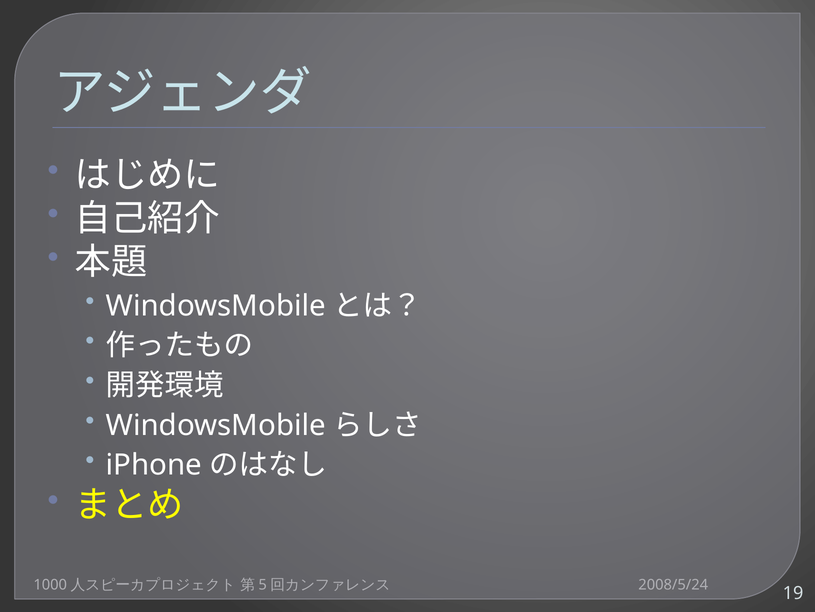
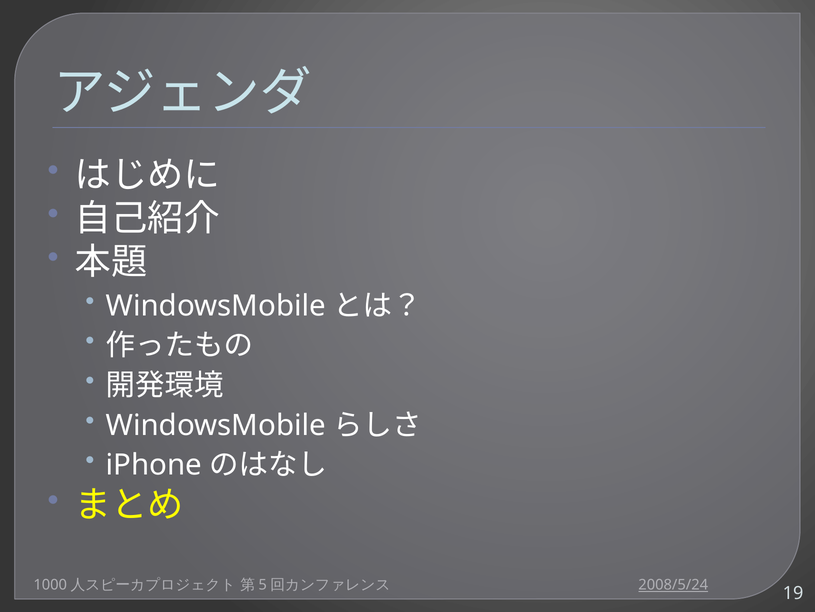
2008/5/24 underline: none -> present (673, 584)
